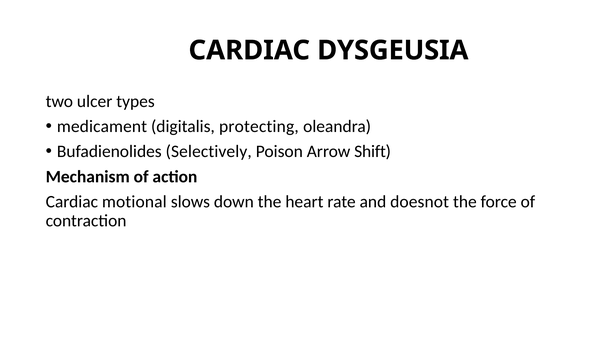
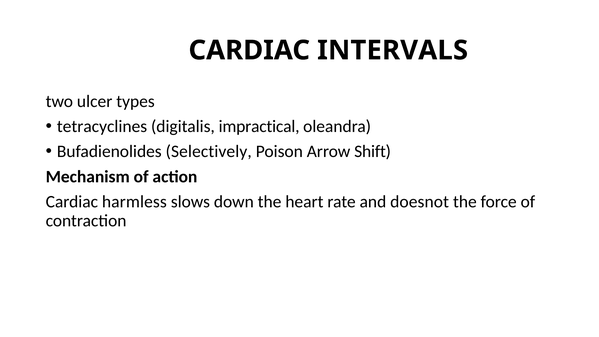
DYSGEUSIA: DYSGEUSIA -> INTERVALS (393, 50)
medicament: medicament -> tetracyclines (102, 126)
protecting: protecting -> impractical (259, 126)
motional: motional -> harmless (134, 202)
